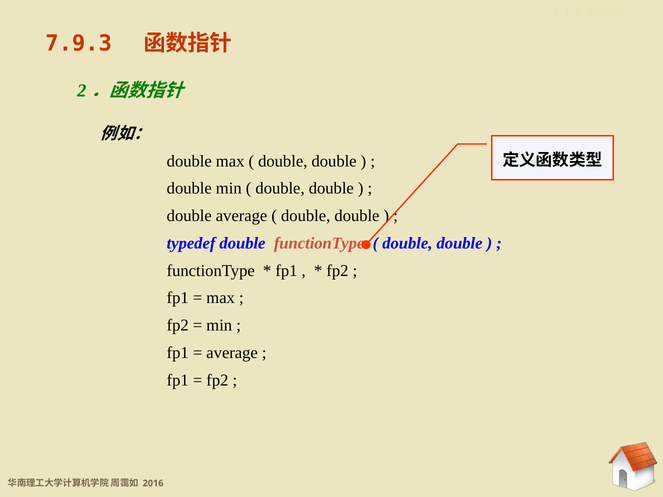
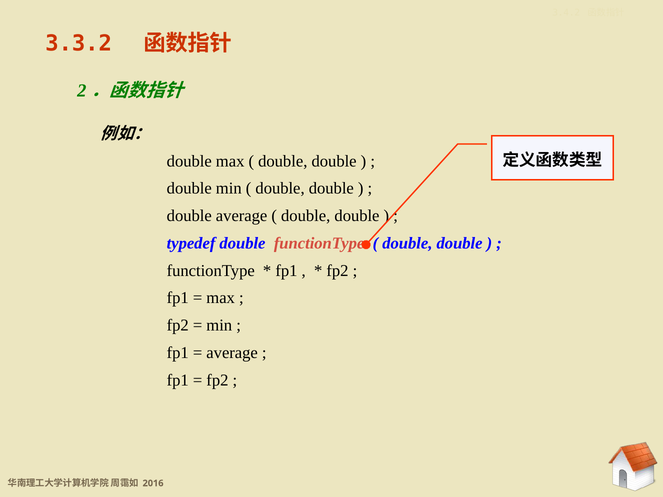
7.9.3: 7.9.3 -> 3.3.2 (79, 43)
